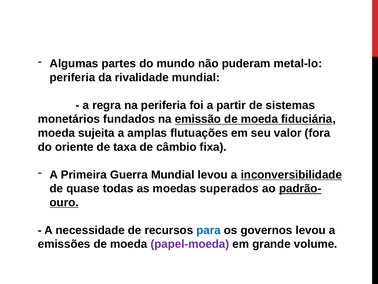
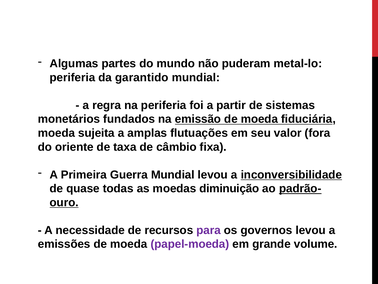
rivalidade: rivalidade -> garantido (142, 77)
superados: superados -> diminuição (229, 188)
para colour: blue -> purple (209, 230)
